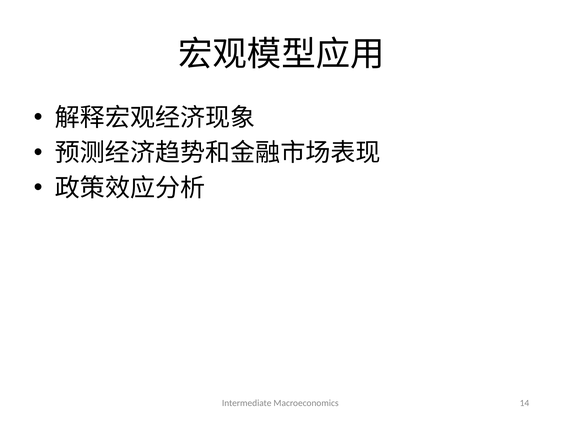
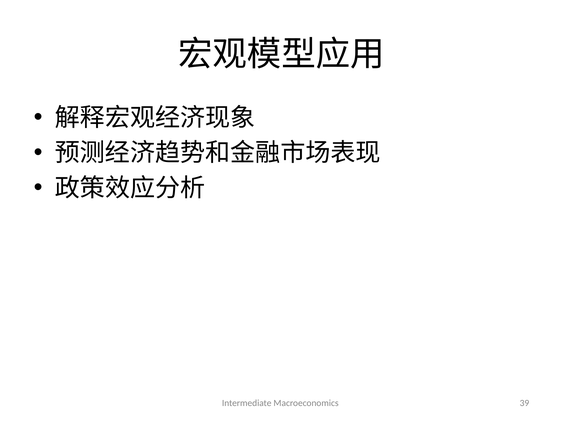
14: 14 -> 39 (524, 403)
